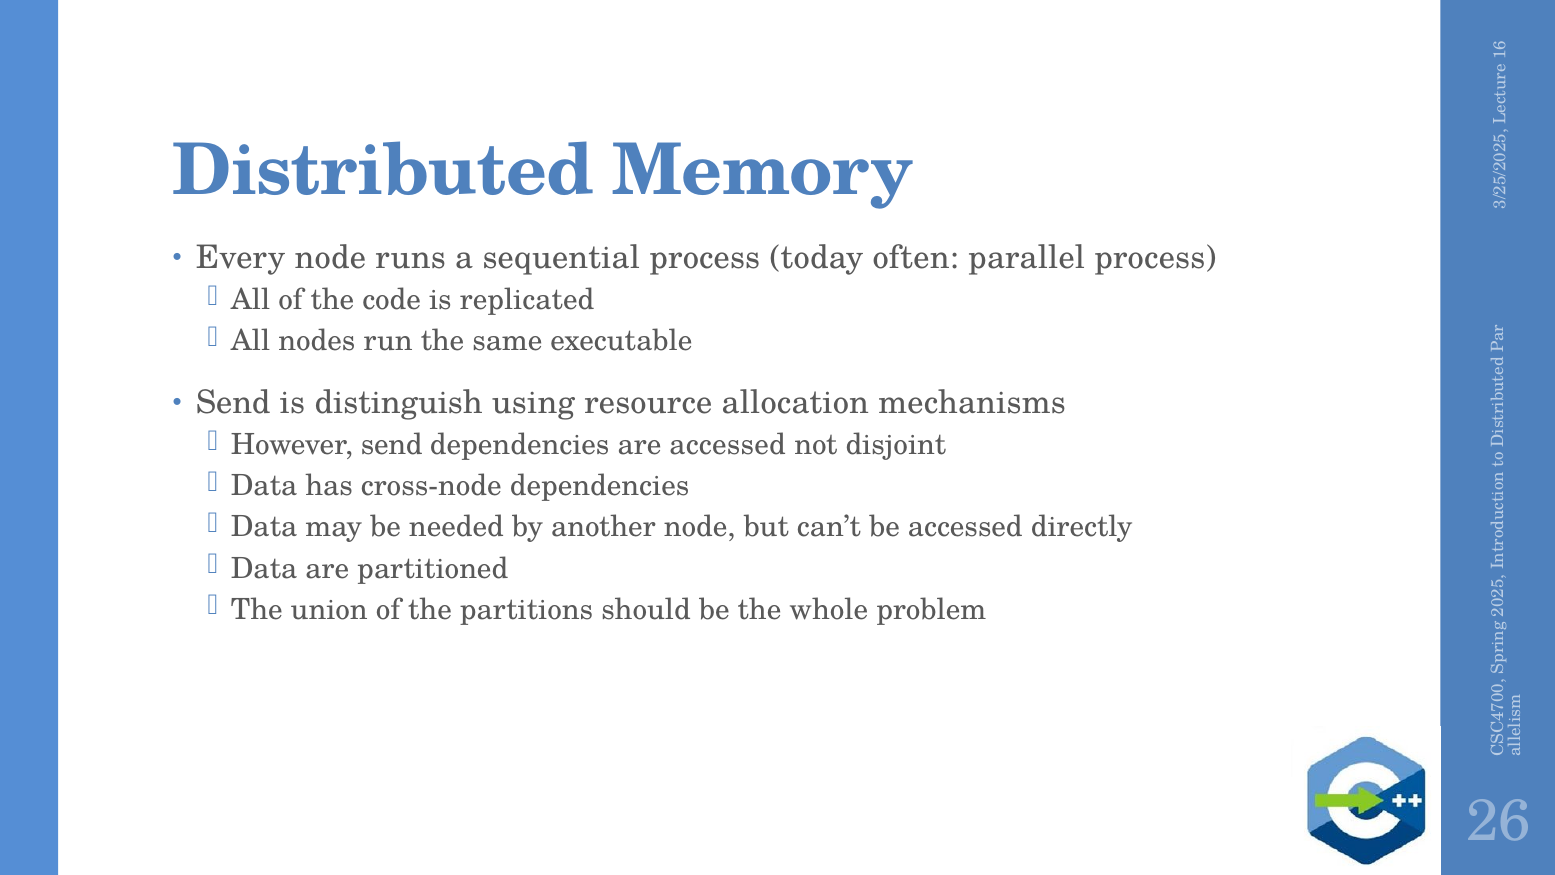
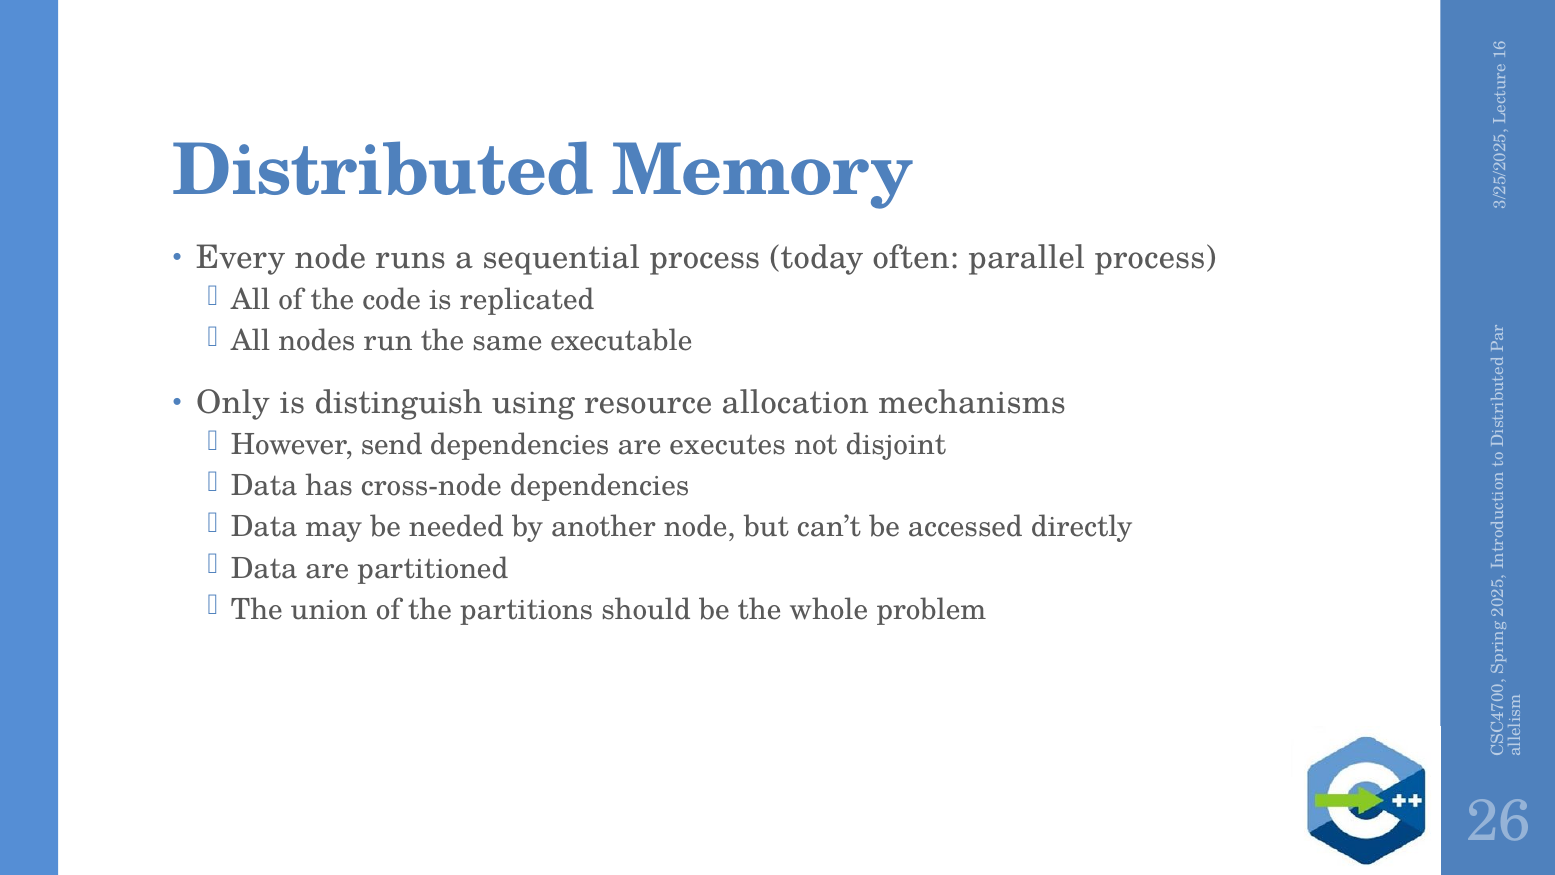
Send: Send -> Only (233, 403)
are accessed: accessed -> executes (728, 445)
